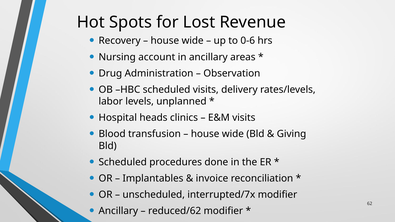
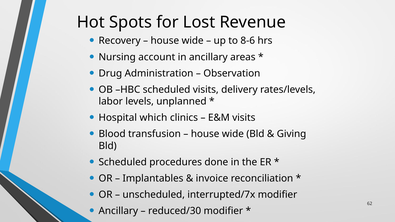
0-6: 0-6 -> 8-6 (248, 41)
heads: heads -> which (153, 118)
reduced/62: reduced/62 -> reduced/30 (175, 211)
